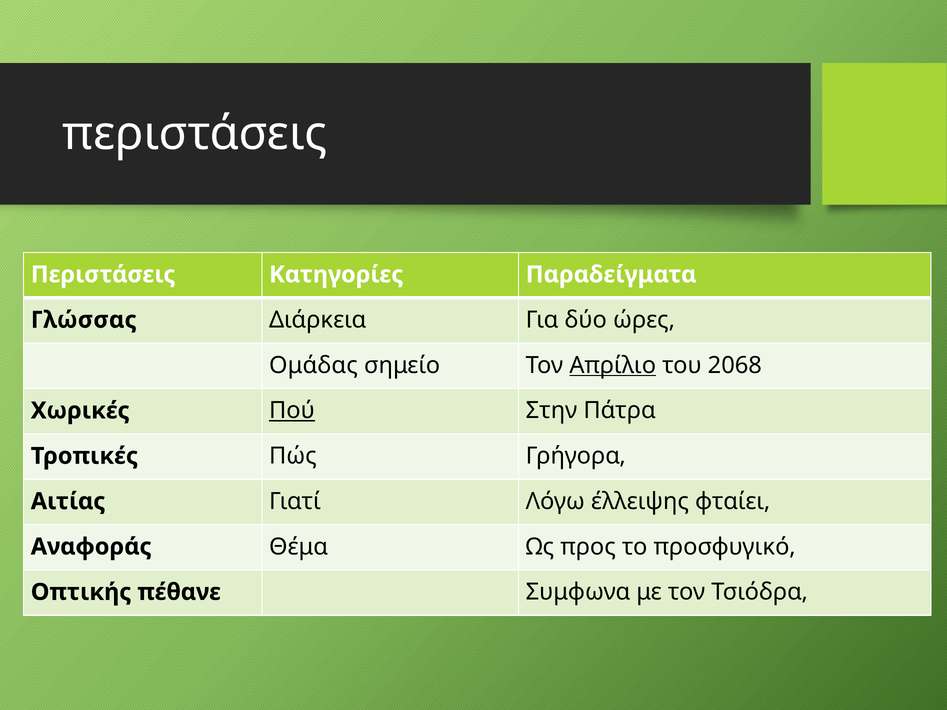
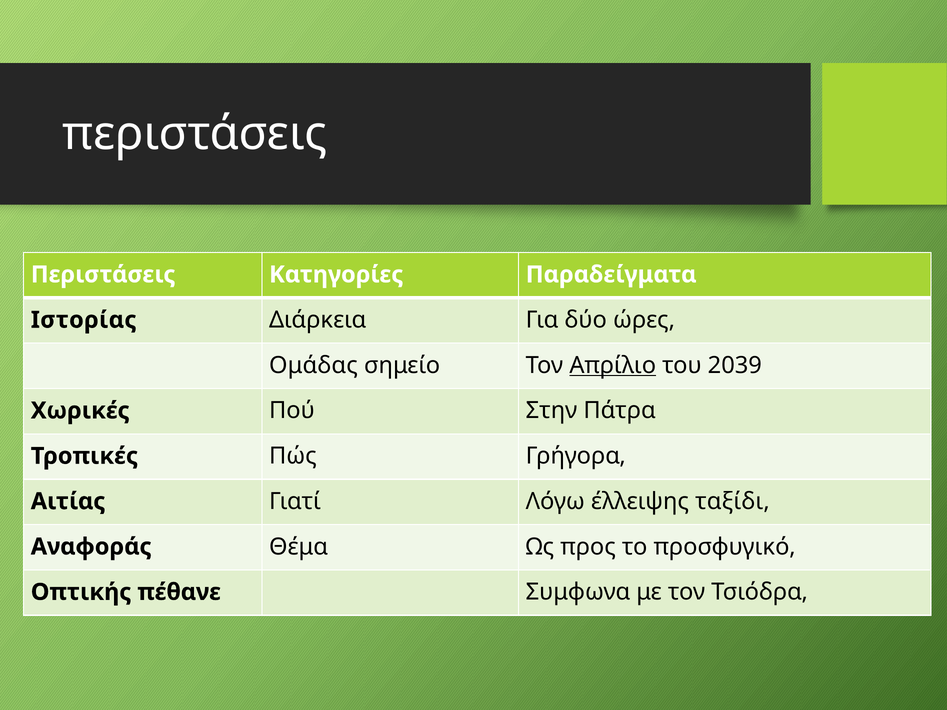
Γλώσσας: Γλώσσας -> Ιστορίας (84, 320)
2068: 2068 -> 2039 (735, 365)
Πού underline: present -> none (292, 411)
φταίει: φταίει -> ταξίδι (732, 502)
